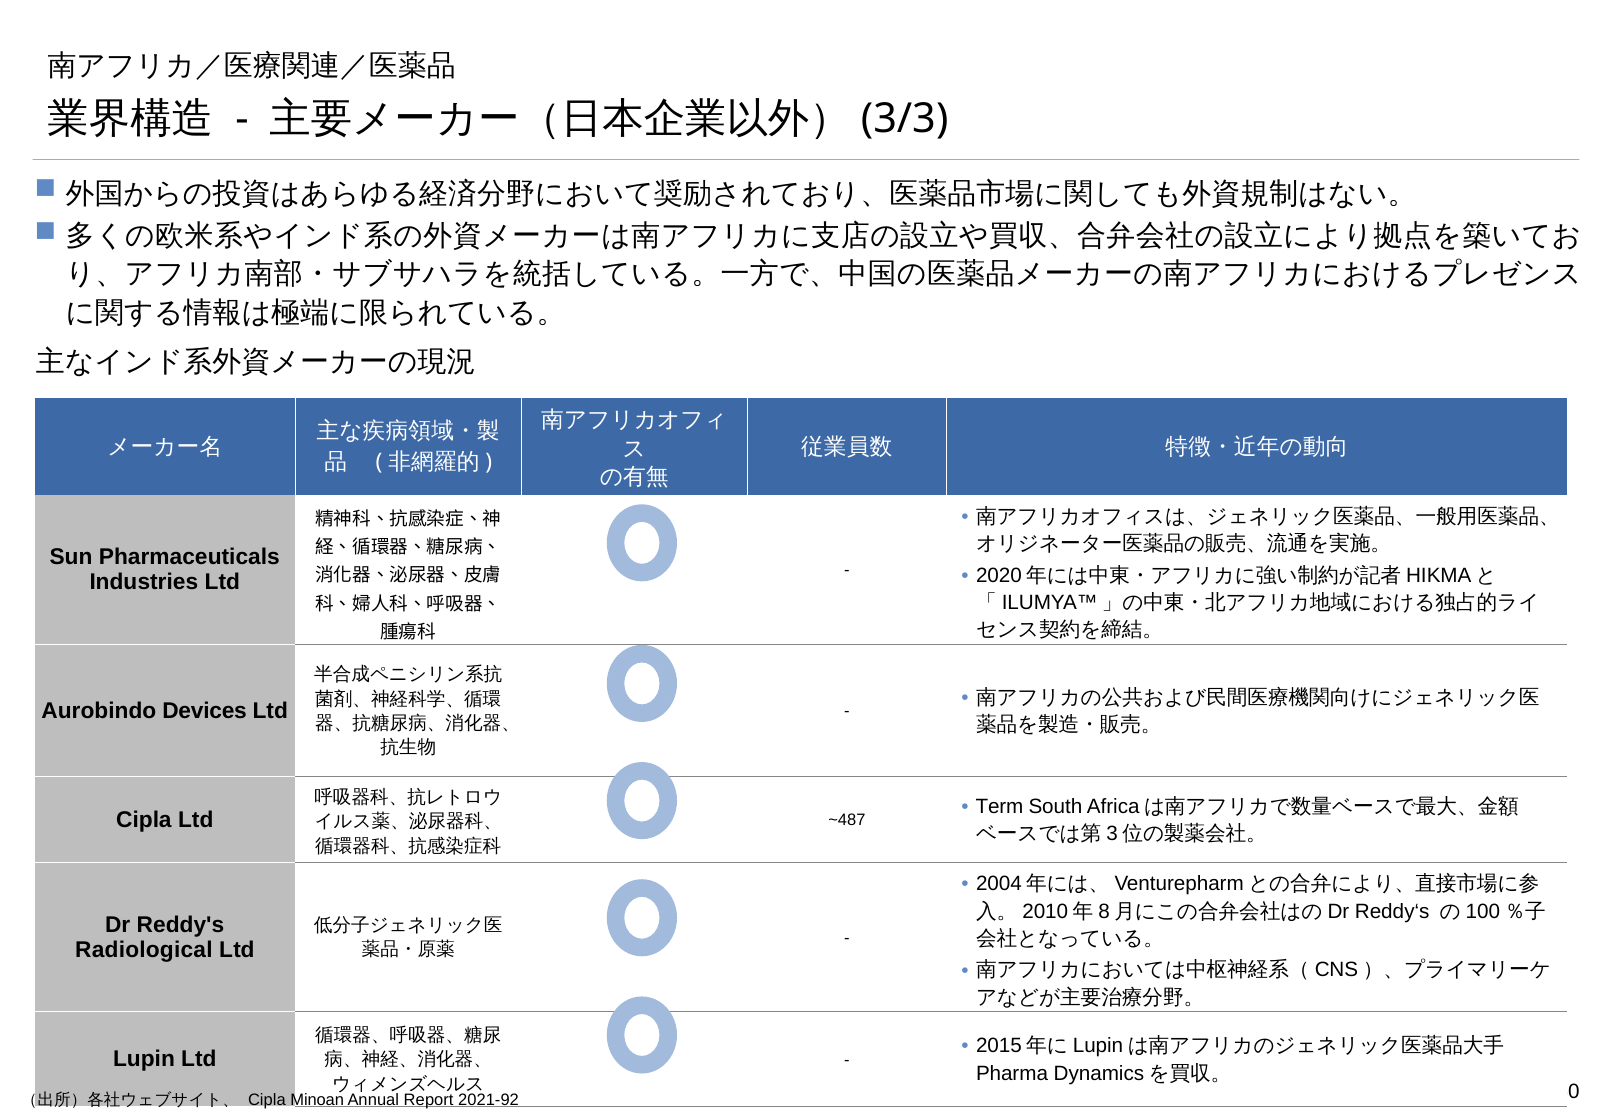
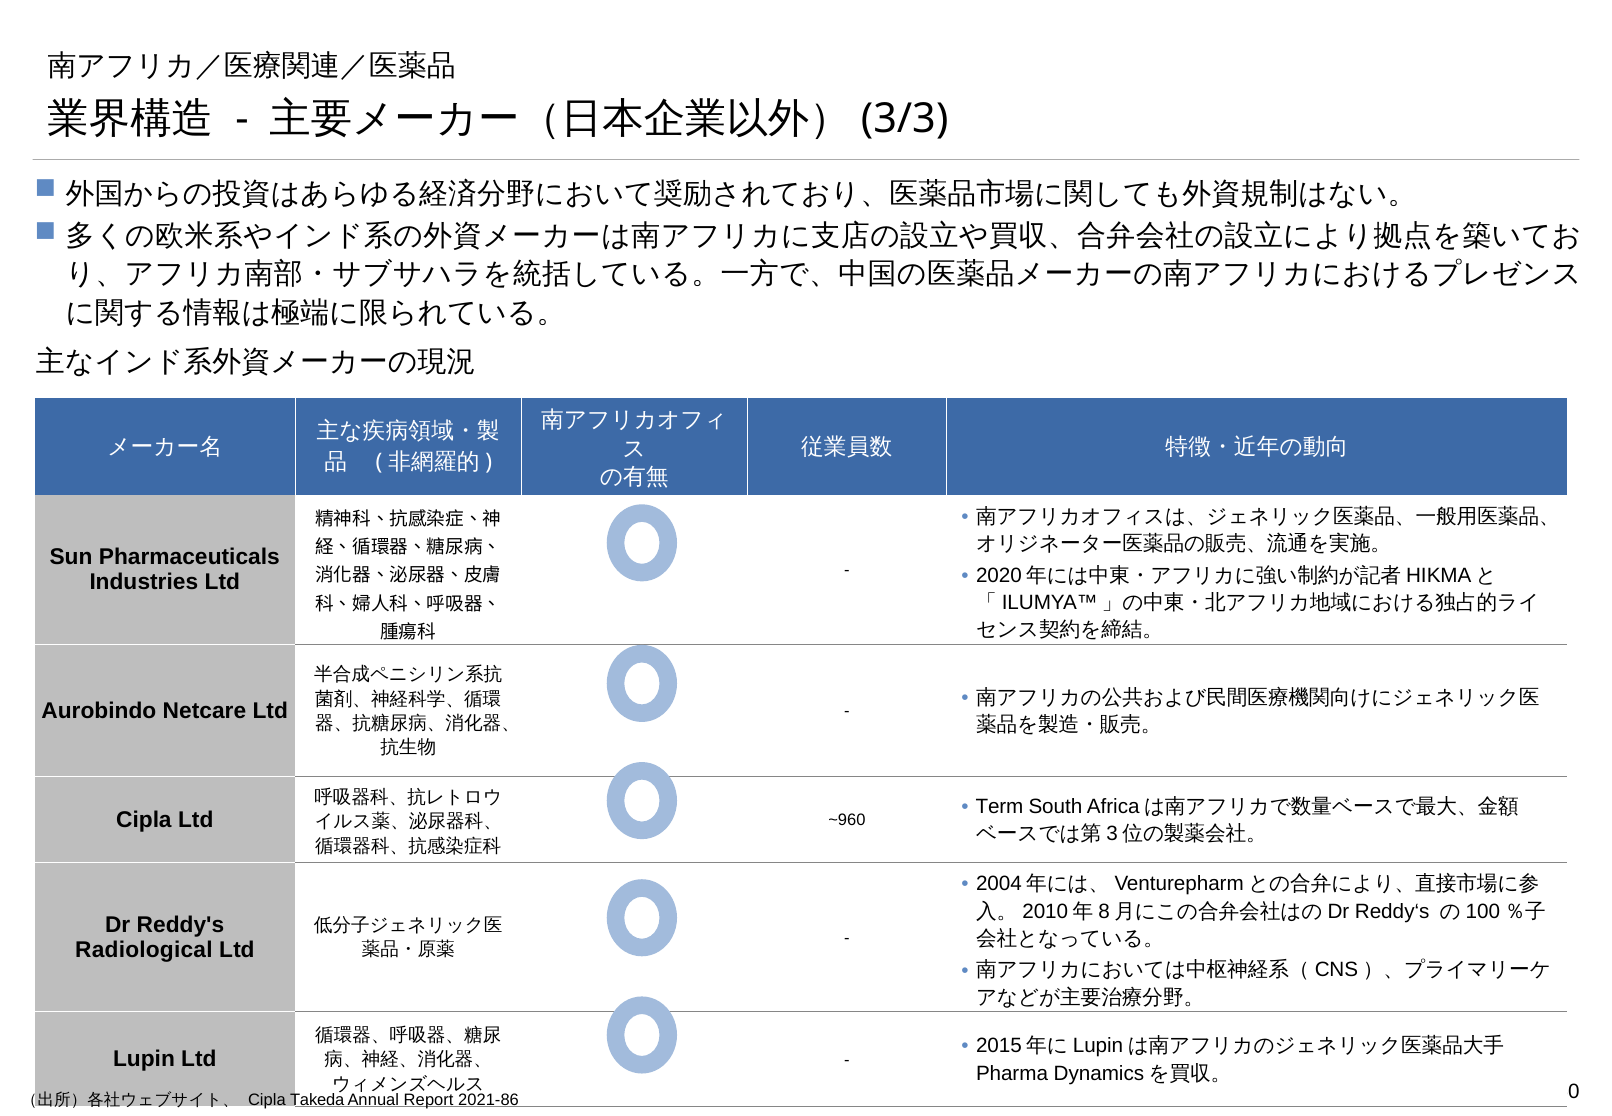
Devices: Devices -> Netcare (204, 711)
~487: ~487 -> ~960 (847, 820)
Minoan: Minoan -> Takeda (317, 1100)
2021-92: 2021-92 -> 2021-86 (489, 1100)
